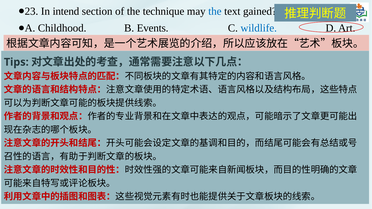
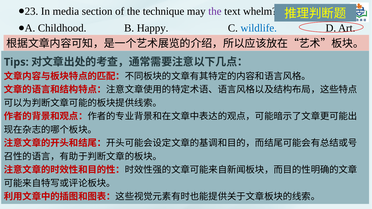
intend: intend -> media (66, 11)
the colour: blue -> purple (215, 11)
gained: gained -> whelm (260, 11)
Events: Events -> Happy (153, 28)
